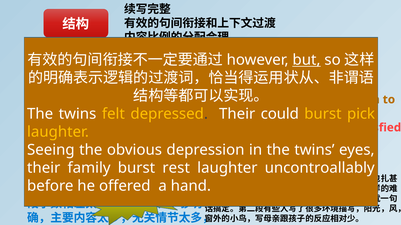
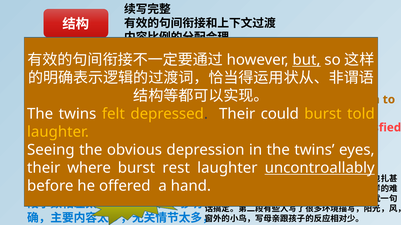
pick: pick -> told (361, 114)
family: family -> where (89, 168)
uncontroallably underline: none -> present (320, 168)
